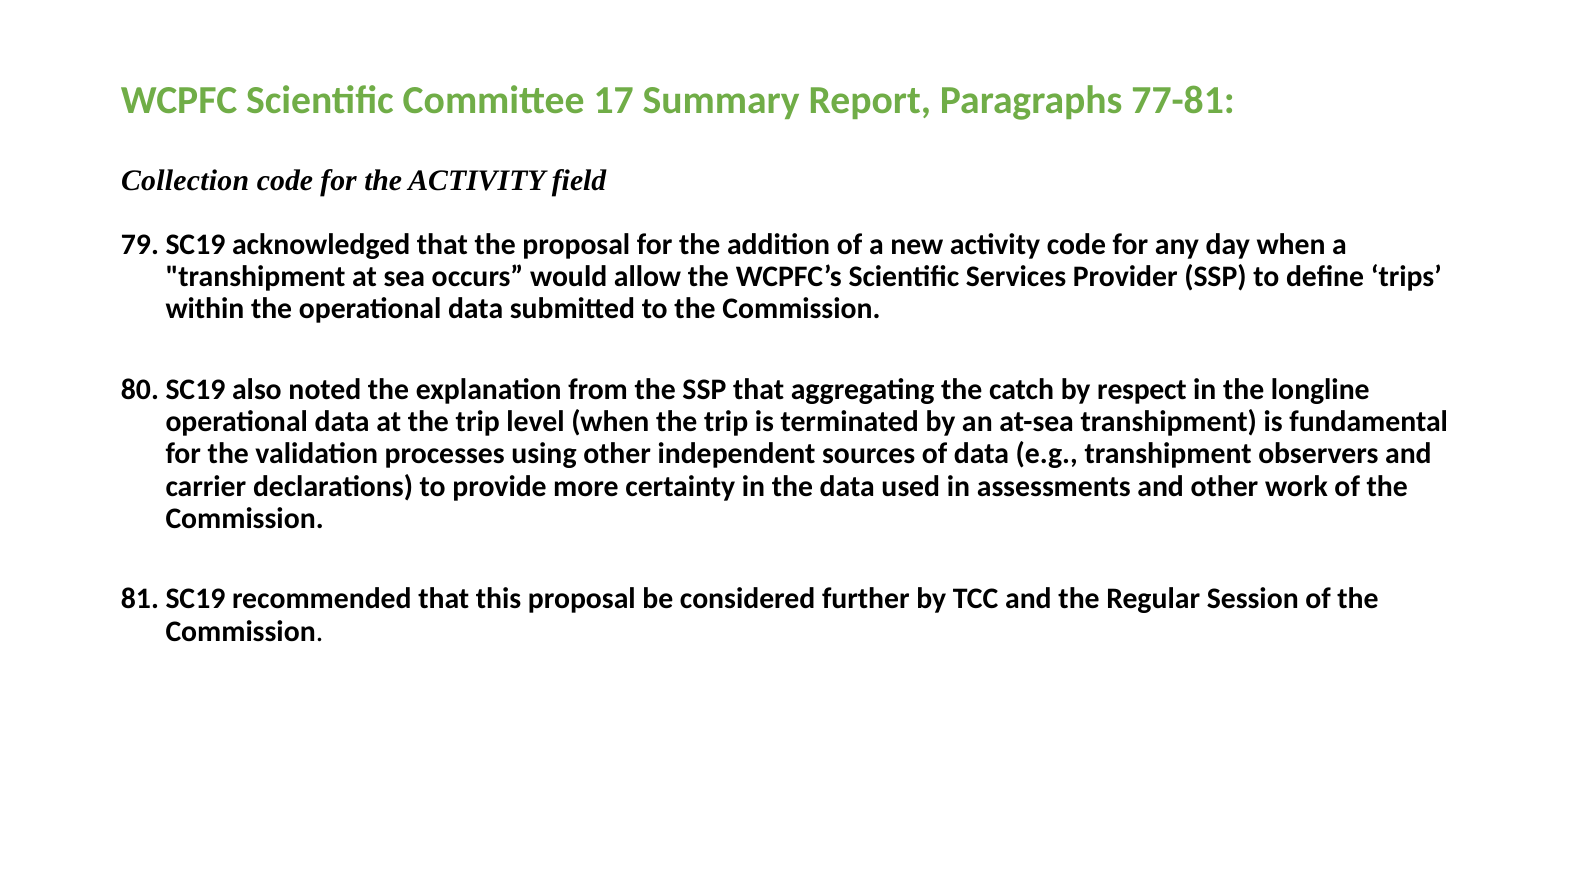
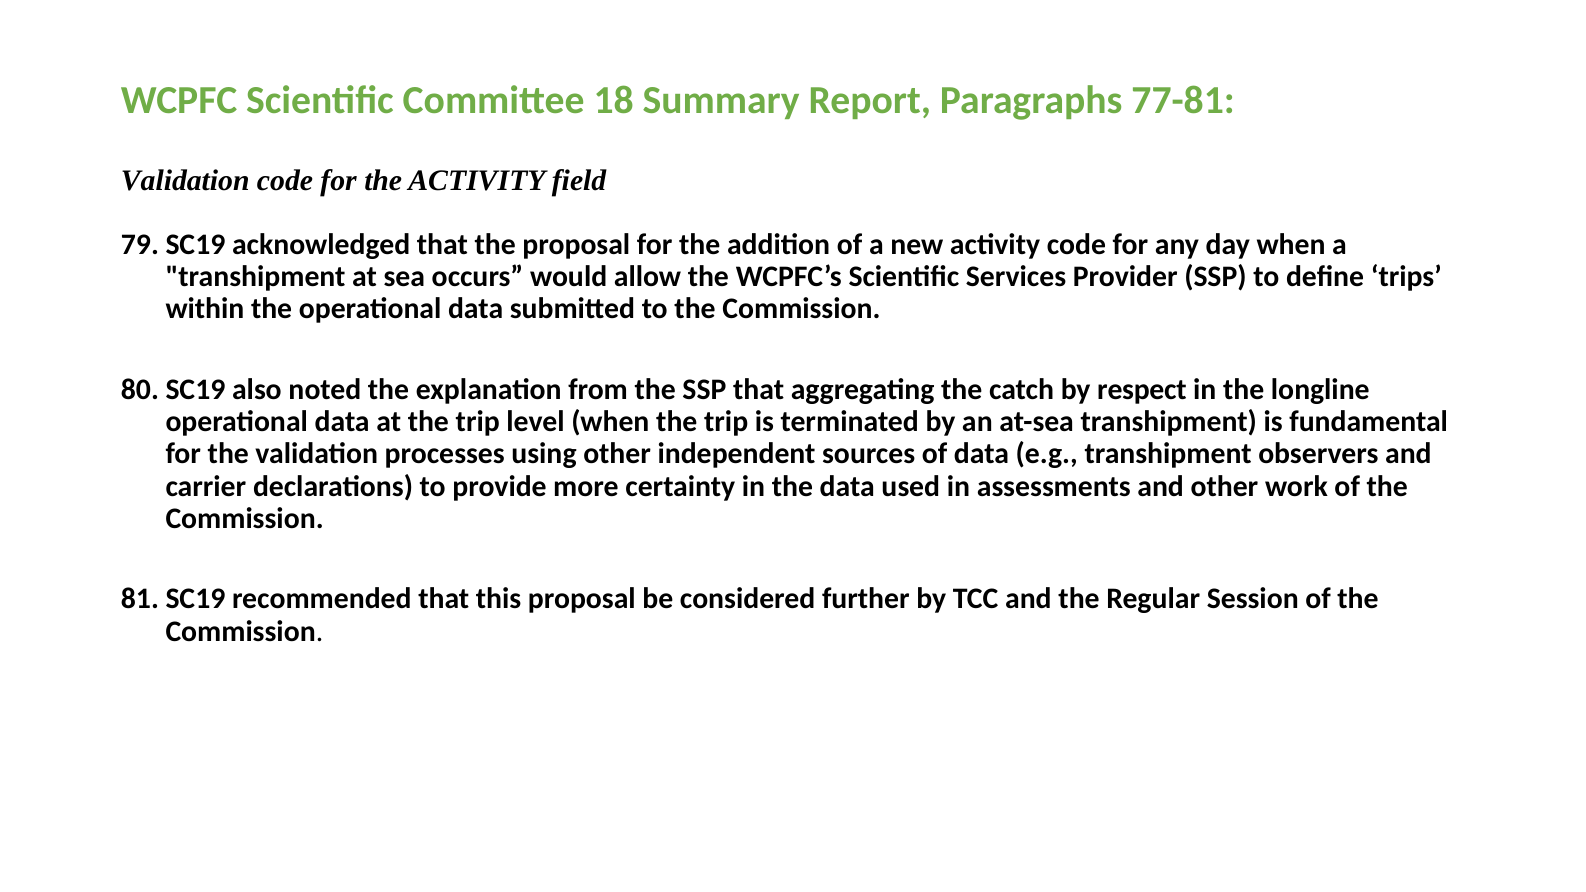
17: 17 -> 18 (614, 101)
Collection: Collection -> Validation (185, 180)
